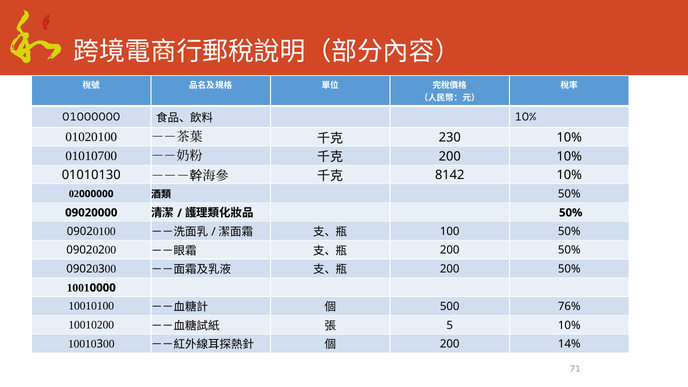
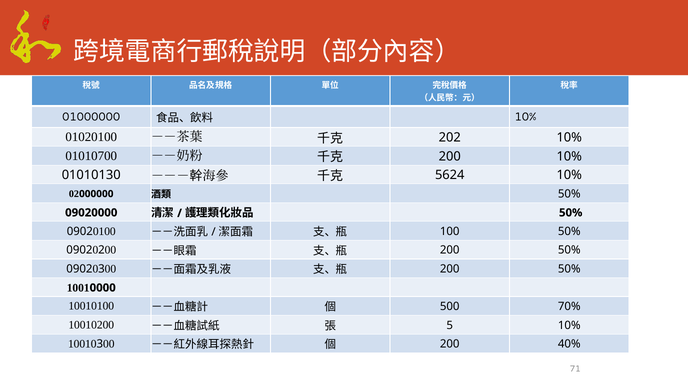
230: 230 -> 202 (450, 138)
8142: 8142 -> 5624 (450, 175)
76%: 76% -> 70% (569, 307)
14%: 14% -> 40% (569, 344)
